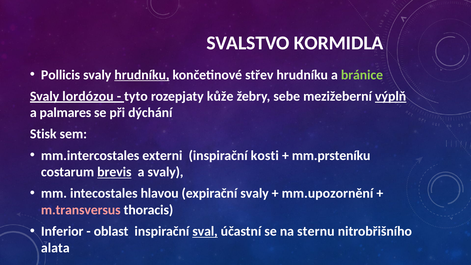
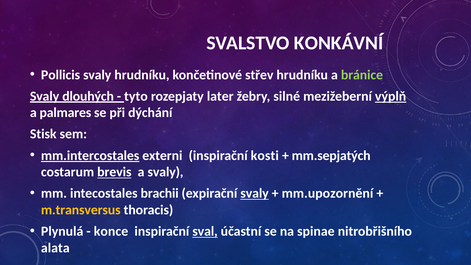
KORMIDLA: KORMIDLA -> KONKÁVNÍ (339, 43)
hrudníku underline: present -> none (142, 75)
lordózou: lordózou -> dlouhých (88, 96)
kůže: kůže -> later (220, 96)
sebe: sebe -> silné (287, 96)
mm.intercostales underline: none -> present (90, 155)
mm.prsteníku: mm.prsteníku -> mm.sepjatých (331, 155)
hlavou: hlavou -> brachii (160, 193)
svaly underline: none -> present (255, 193)
m.transversus colour: pink -> yellow (81, 210)
Inferior: Inferior -> Plynulá (62, 231)
oblast: oblast -> konce (111, 231)
sternu: sternu -> spinae (316, 231)
